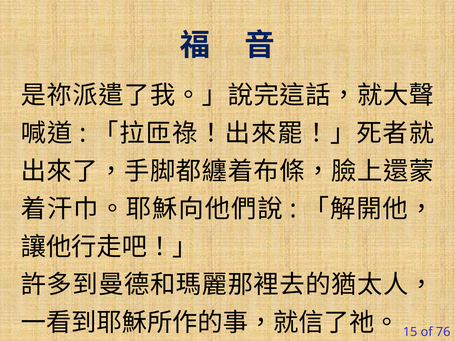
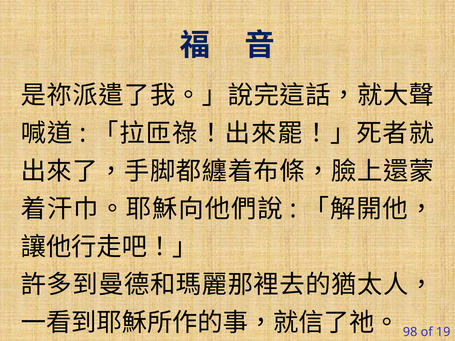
15: 15 -> 98 (410, 332)
76: 76 -> 19 (443, 332)
